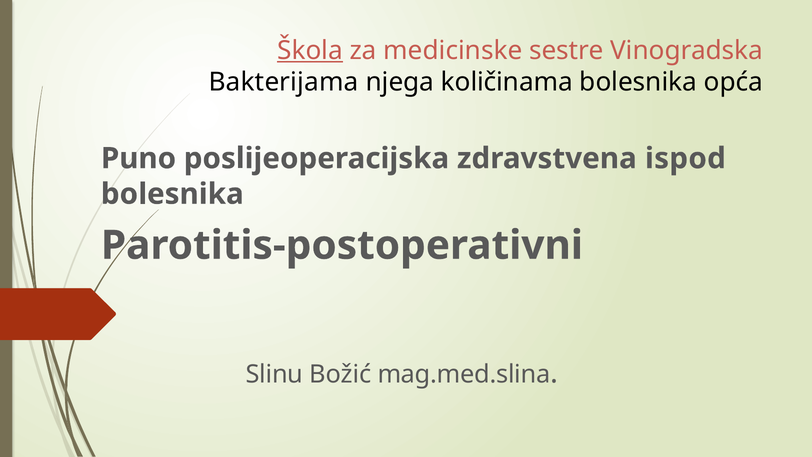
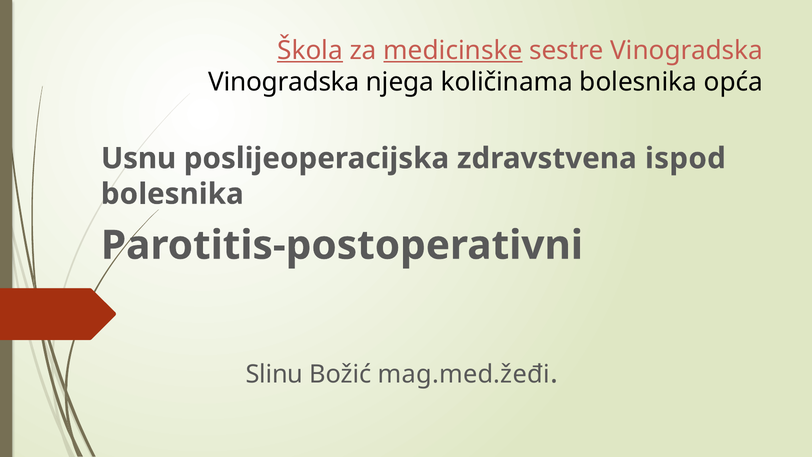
medicinske underline: none -> present (453, 51)
Bakterijama: Bakterijama -> Vinogradska (284, 82)
Puno: Puno -> Usnu (139, 158)
mag.med.slina: mag.med.slina -> mag.med.žeđi (464, 374)
